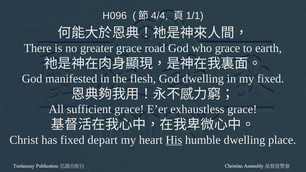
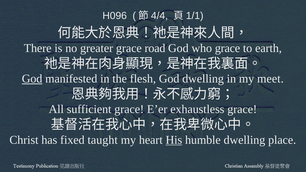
God underline: none -> present (32, 79)
my fixed: fixed -> meet (270, 79)
depart: depart -> taught (103, 140)
